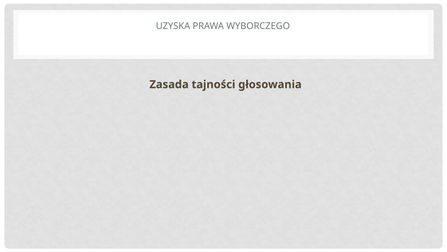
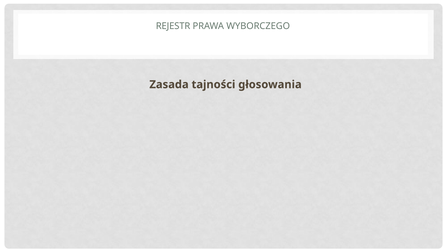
UZYSKA: UZYSKA -> REJESTR (173, 26)
